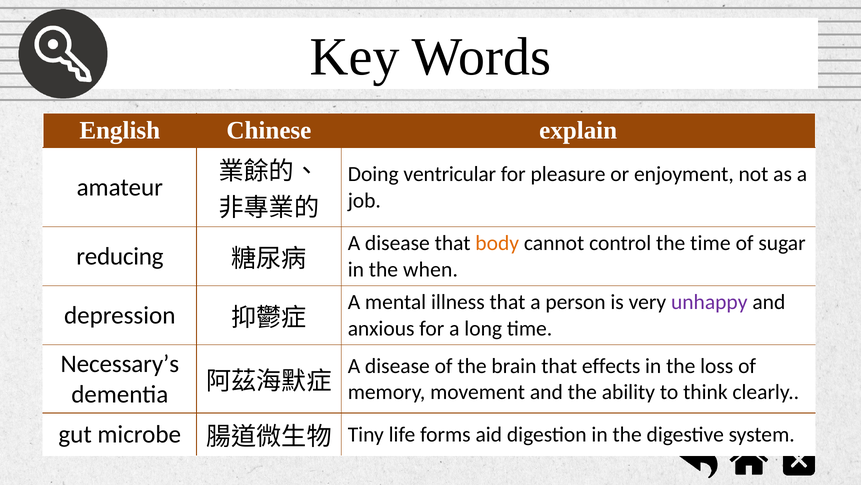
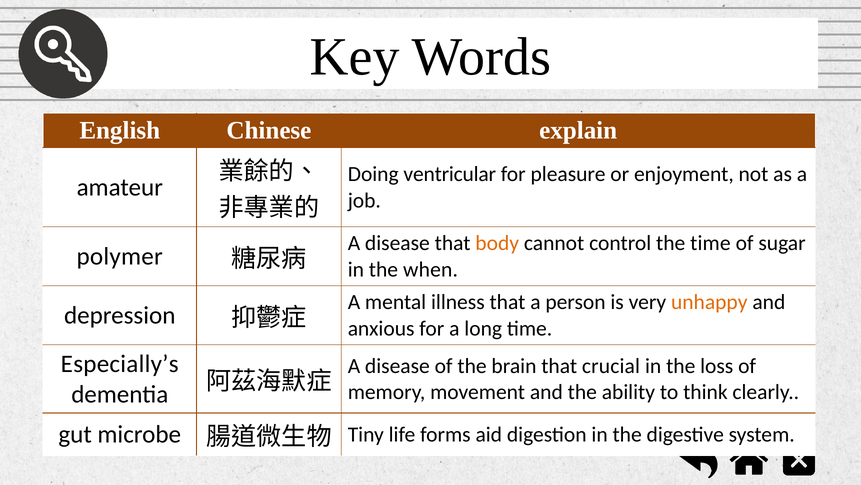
reducing: reducing -> polymer (120, 256)
unhappy colour: purple -> orange (709, 302)
Necessary’s: Necessary’s -> Especially’s (120, 363)
effects: effects -> crucial (611, 365)
